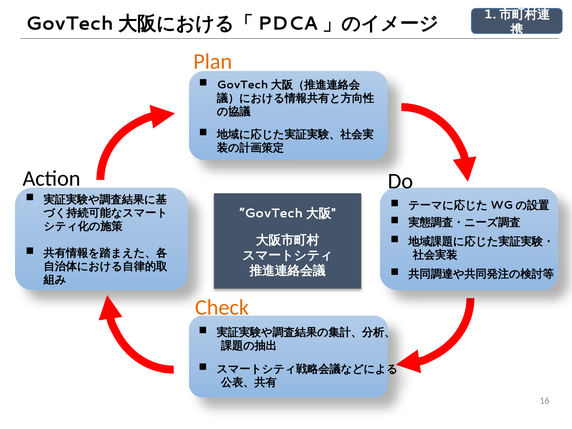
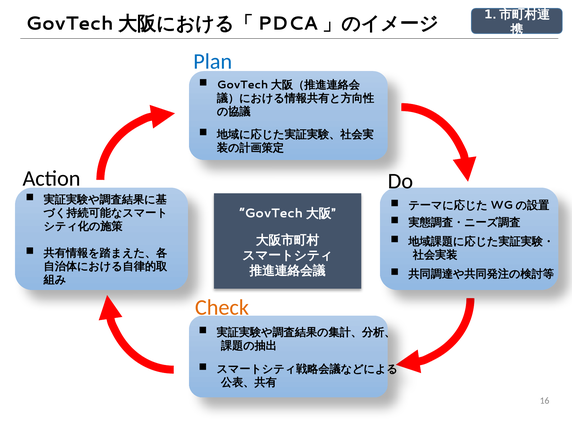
Plan colour: orange -> blue (213, 62)
